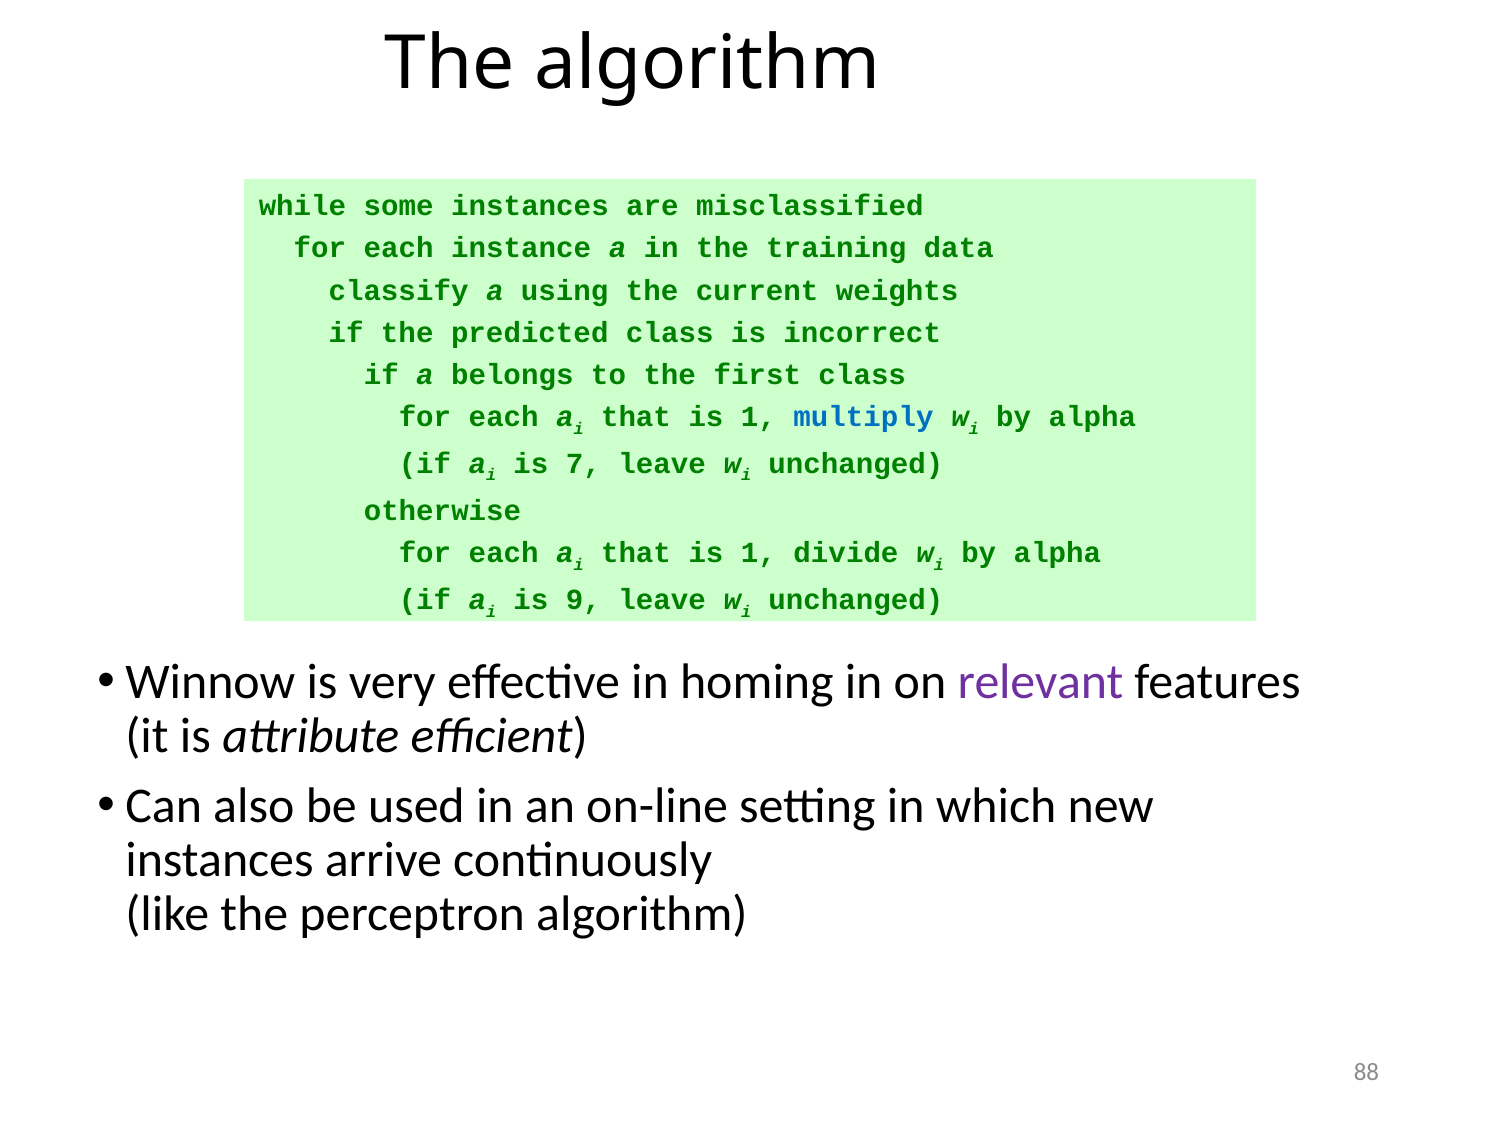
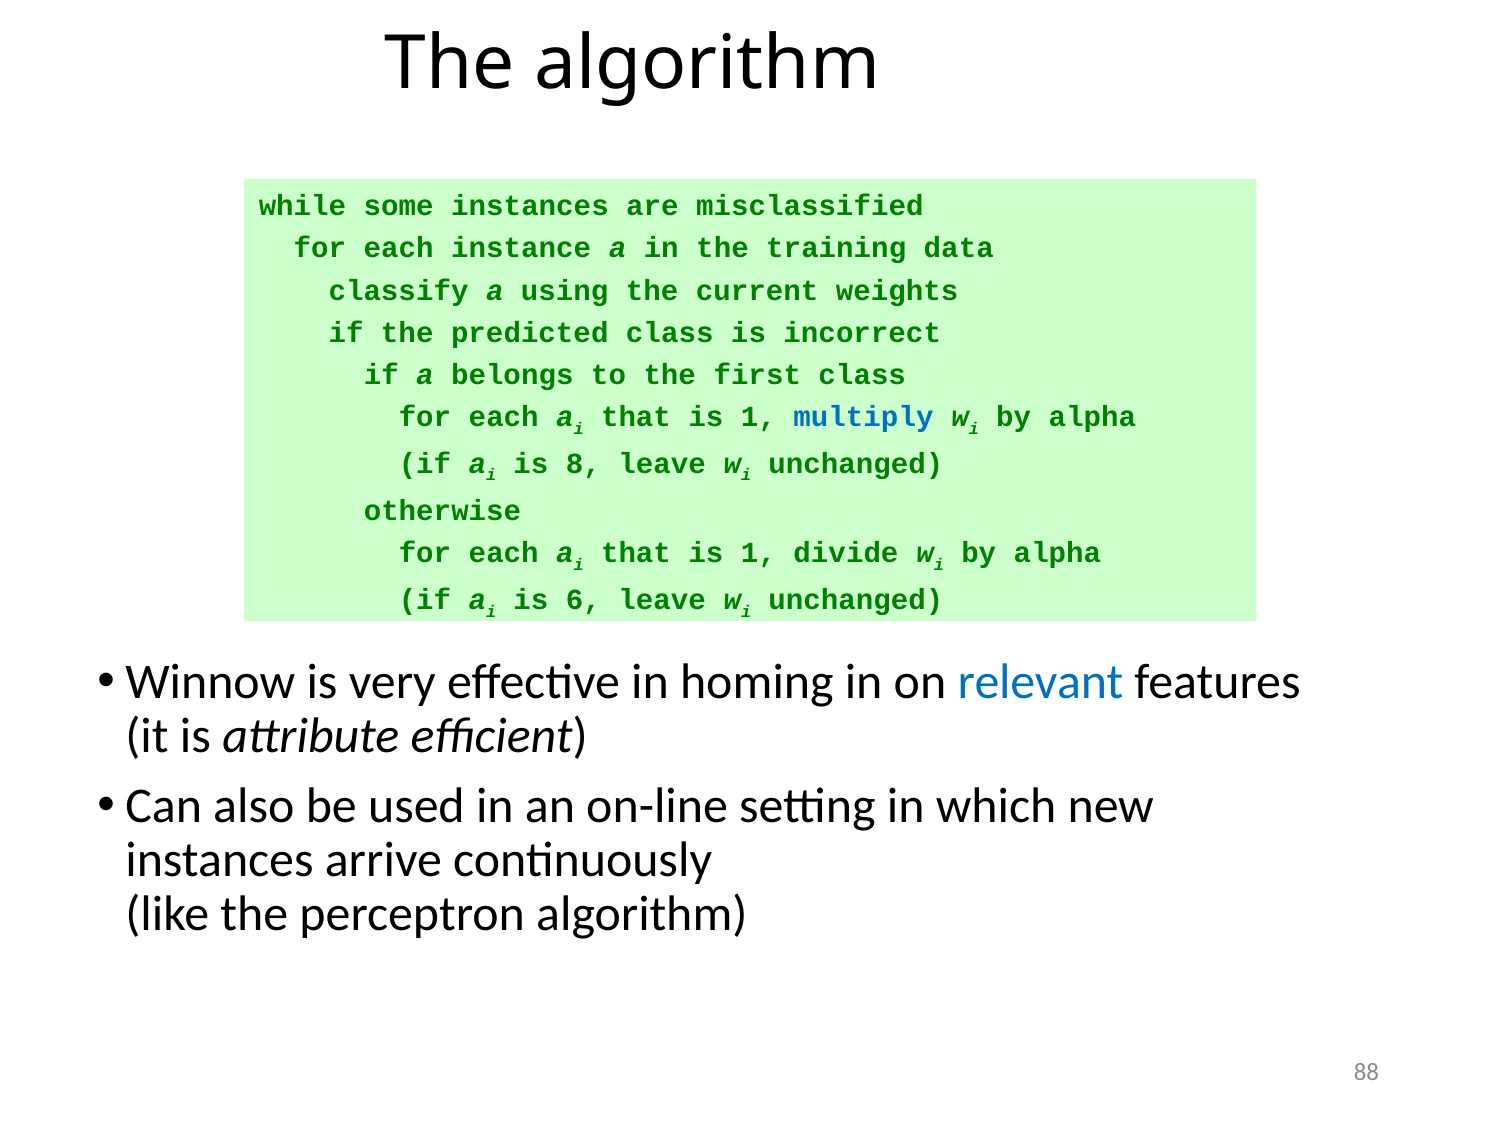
7: 7 -> 8 (583, 464)
9: 9 -> 6 (583, 600)
relevant colour: purple -> blue (1040, 682)
